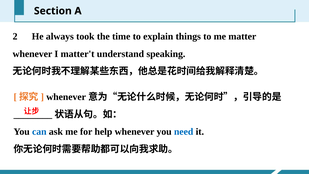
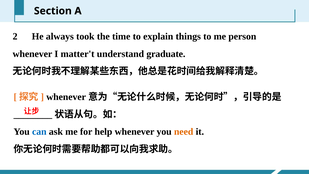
matter: matter -> person (242, 36)
speaking: speaking -> graduate (166, 54)
need colour: blue -> orange (184, 132)
